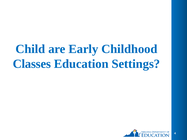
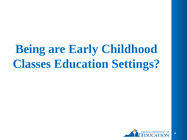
Child: Child -> Being (30, 49)
